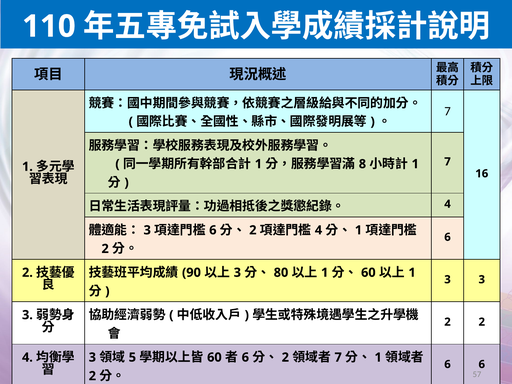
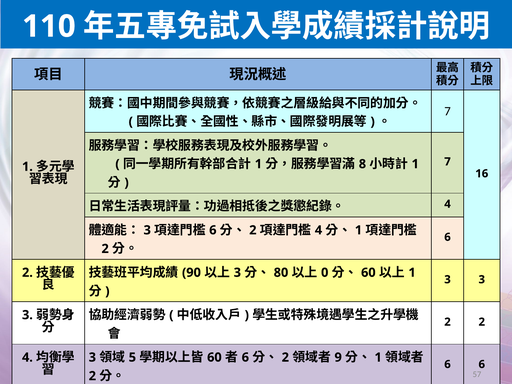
1: 1 -> 0 (325, 273)
7: 7 -> 9 (338, 357)
